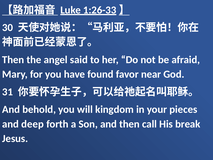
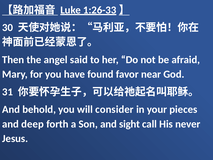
kingdom: kingdom -> consider (114, 109)
and then: then -> sight (130, 124)
break: break -> never (188, 124)
